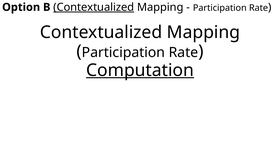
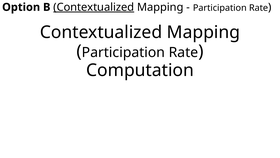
Computation underline: present -> none (140, 70)
